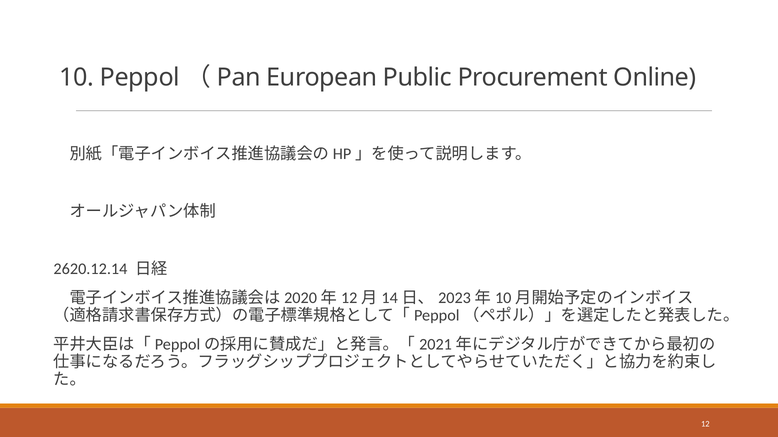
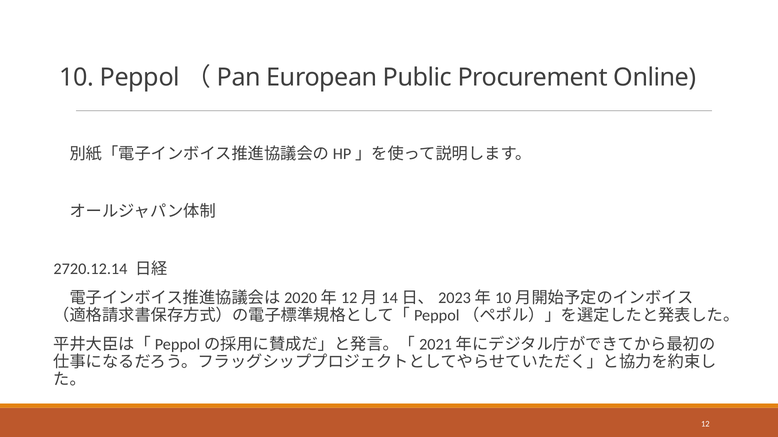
2620.12.14: 2620.12.14 -> 2720.12.14 (90, 269)
